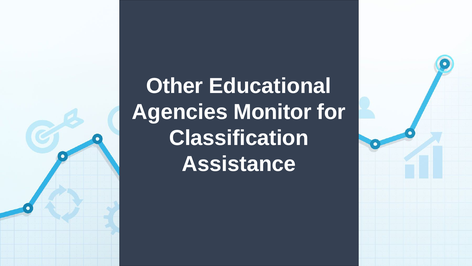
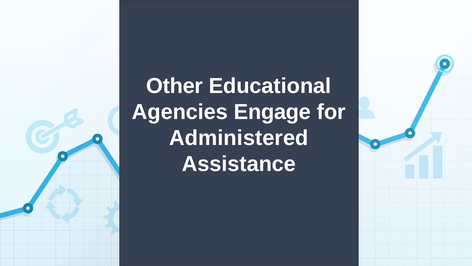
Monitor: Monitor -> Engage (272, 112)
Classification: Classification -> Administered (239, 138)
